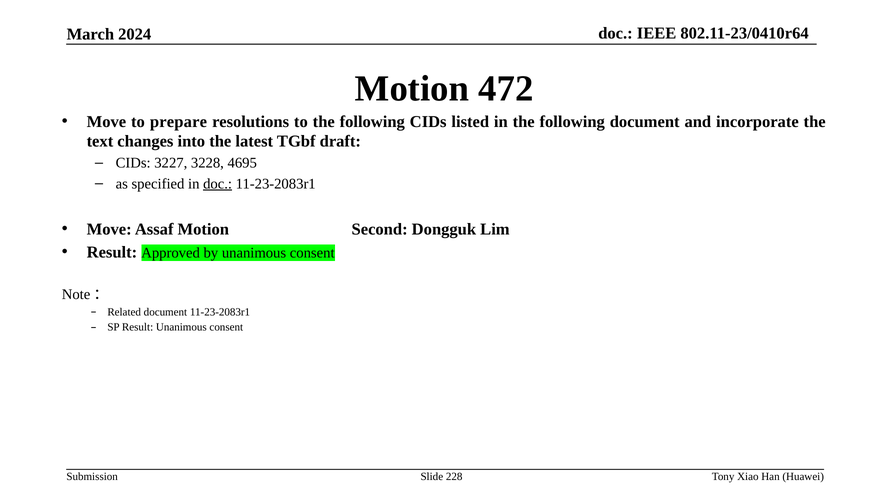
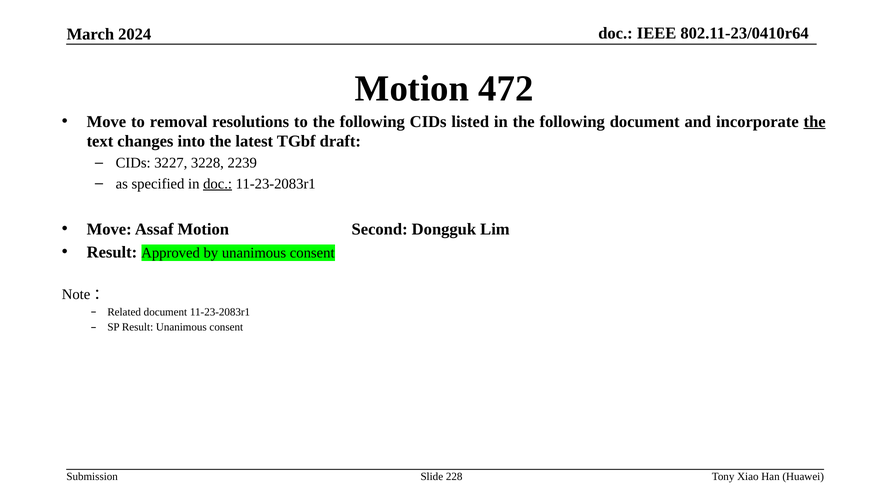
prepare: prepare -> removal (179, 122)
the underline: none -> present (815, 122)
4695: 4695 -> 2239 (242, 163)
